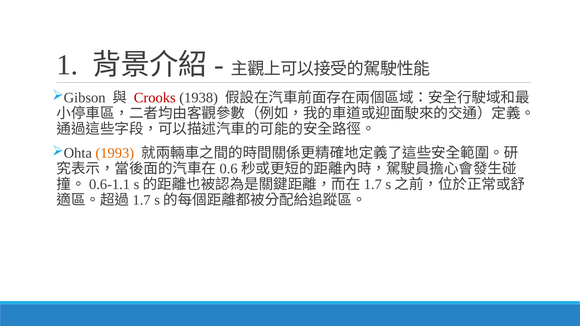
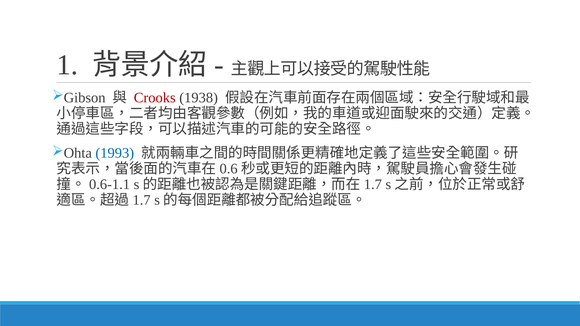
1993 colour: orange -> blue (115, 153)
